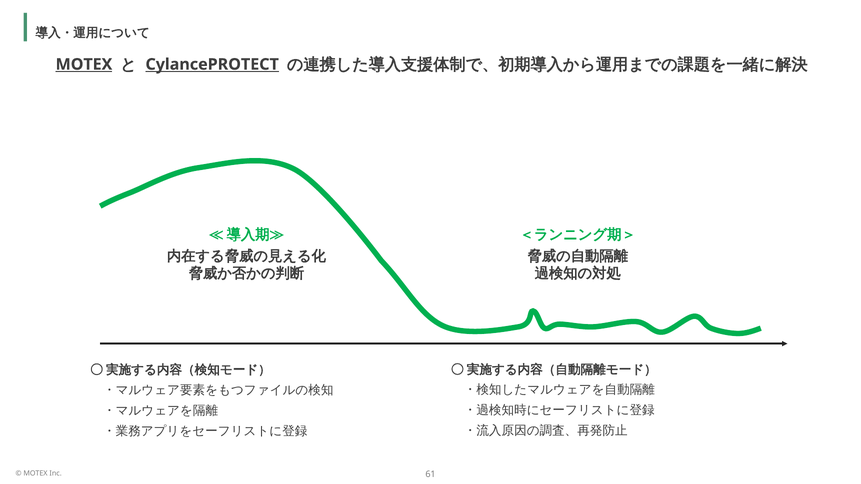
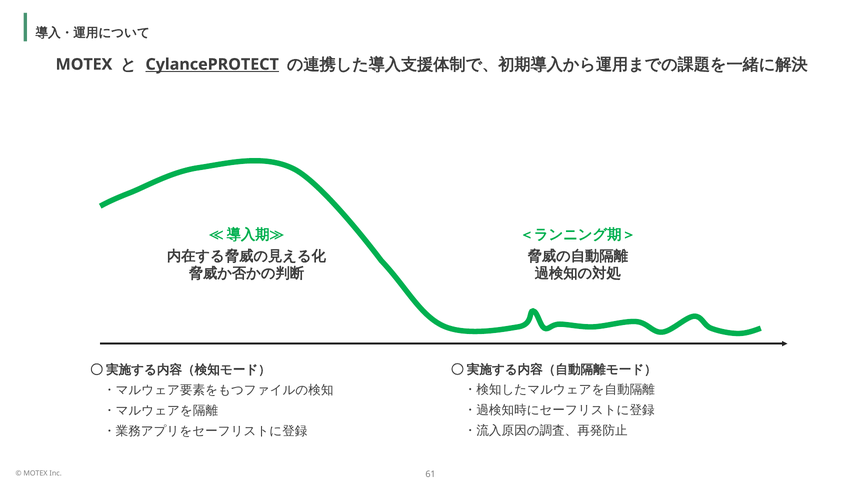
MOTEX underline: present -> none (84, 64)
